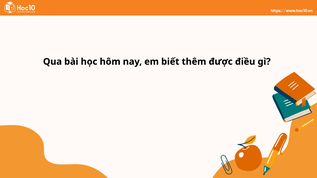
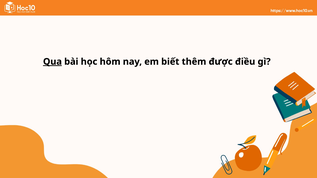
Qua underline: none -> present (52, 62)
